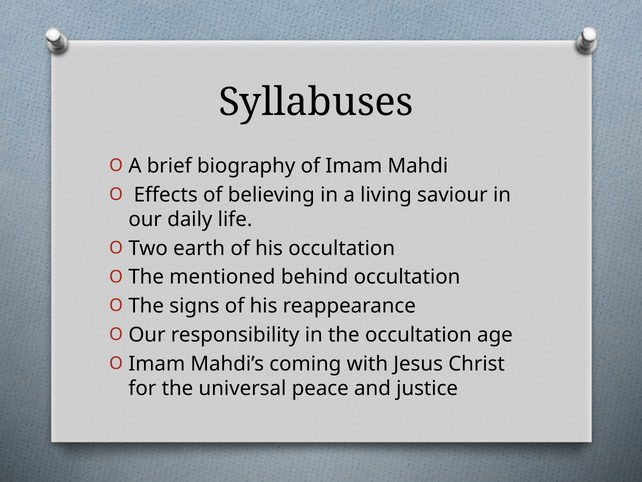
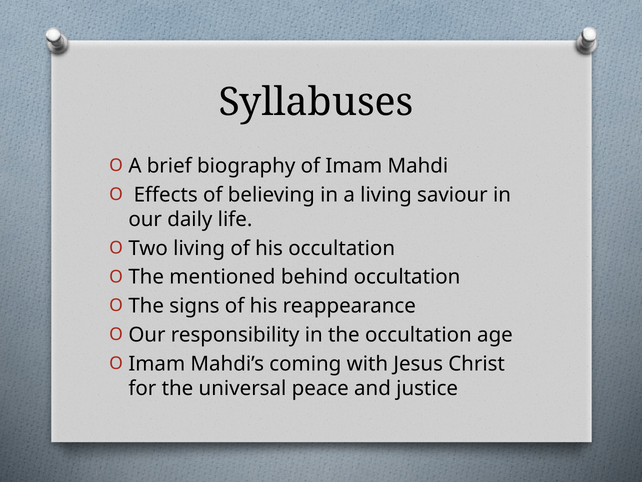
Two earth: earth -> living (199, 248)
